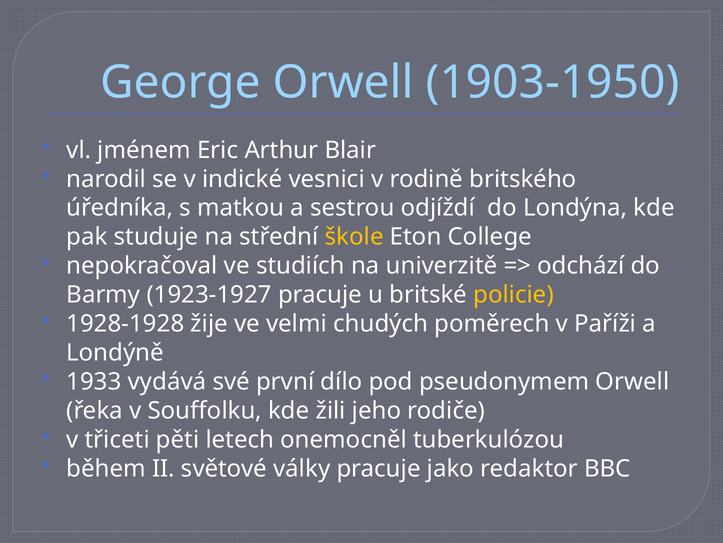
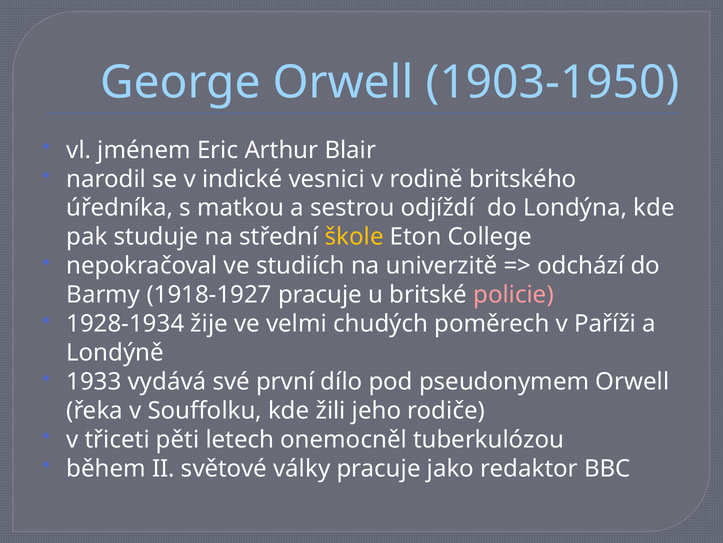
1923-1927: 1923-1927 -> 1918-1927 (209, 294)
policie colour: yellow -> pink (514, 294)
1928-1928: 1928-1928 -> 1928-1934 (125, 323)
